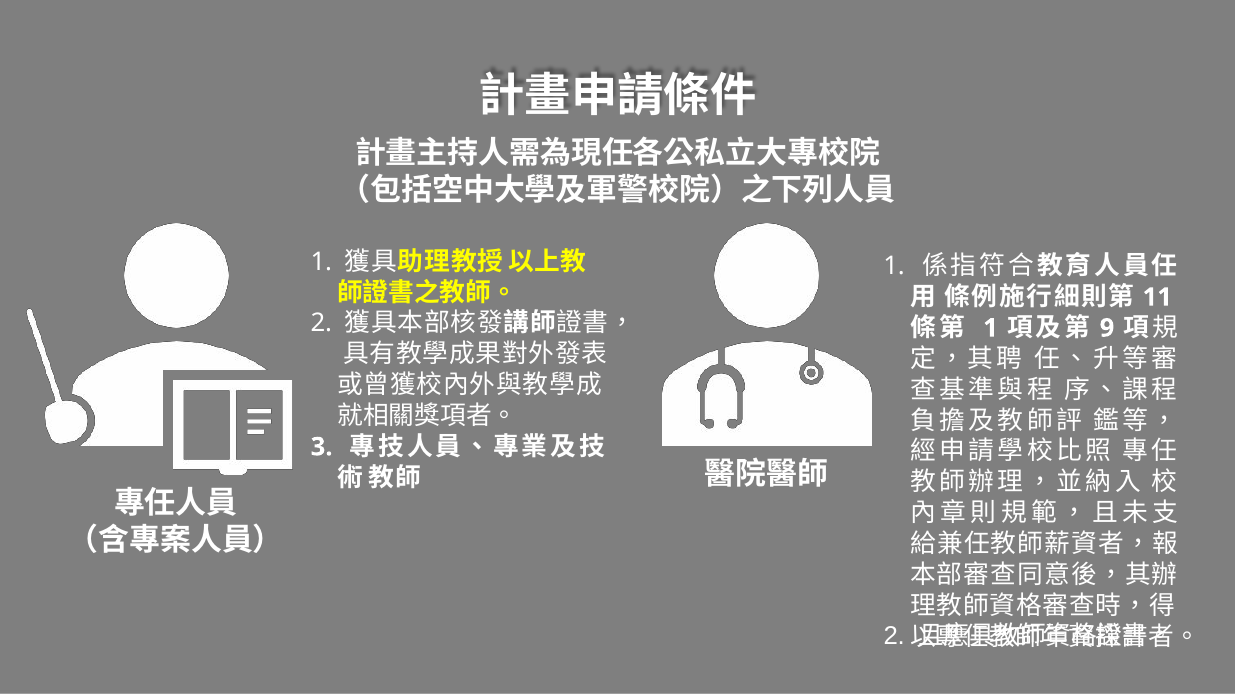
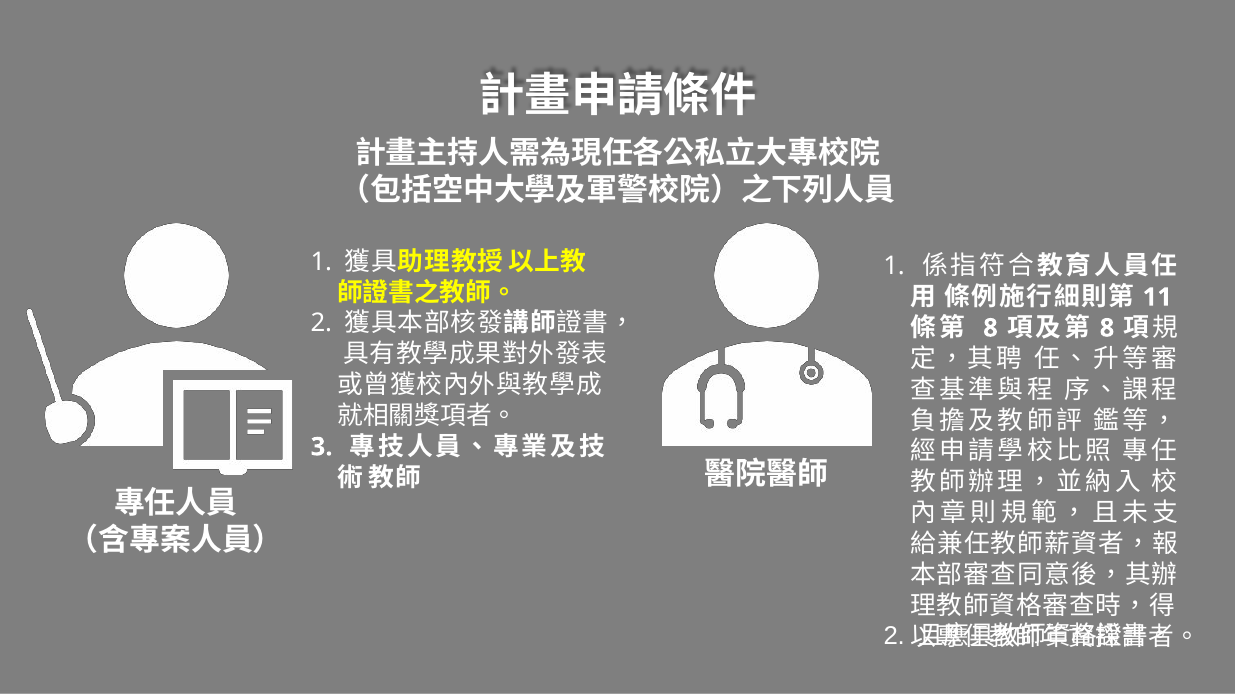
1: 1 -> 8 (990, 328)
9: 9 -> 8 (1107, 328)
